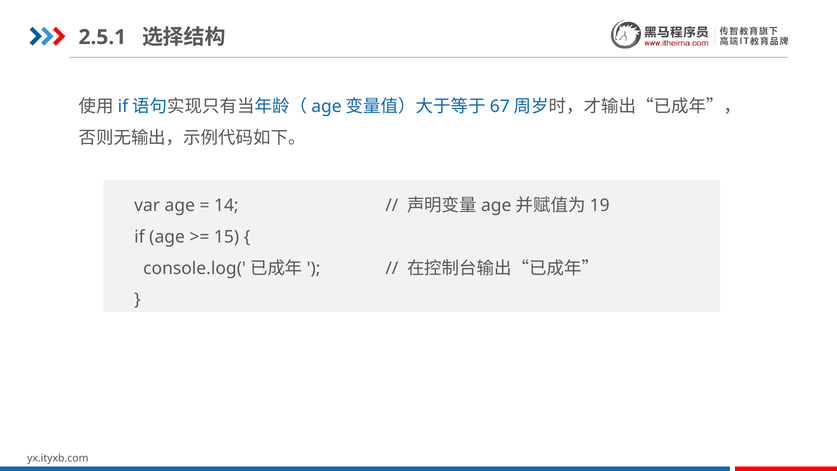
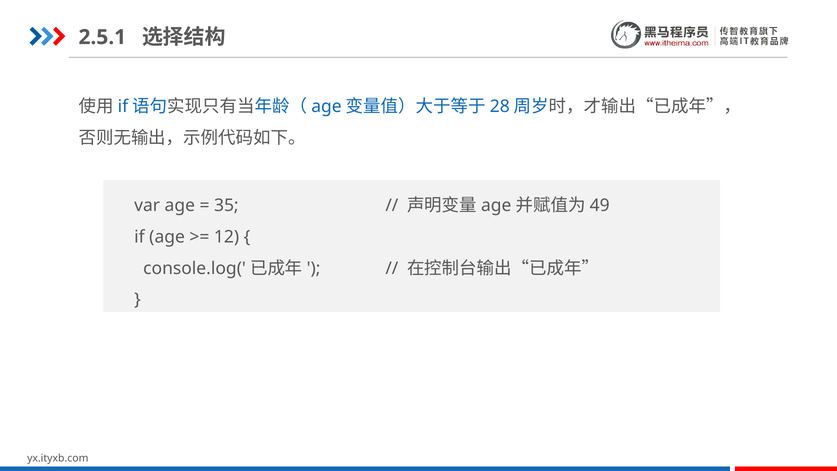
67: 67 -> 28 (500, 107)
14: 14 -> 35 (226, 205)
19: 19 -> 49 (600, 205)
15: 15 -> 12 (227, 237)
